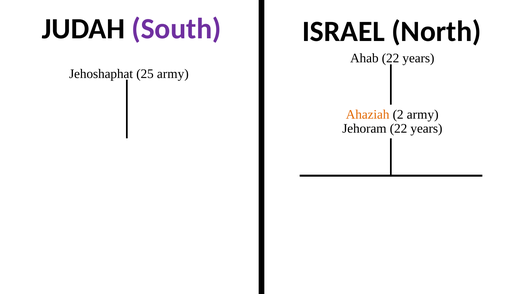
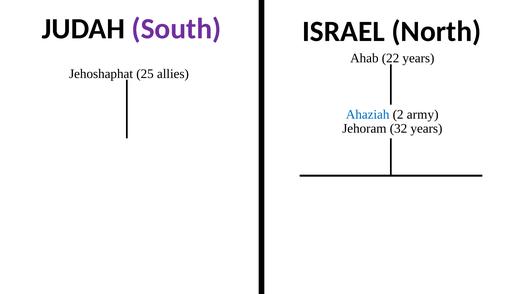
25 army: army -> allies (173, 74)
Ahaziah colour: orange -> blue (368, 115)
Jehoram 22: 22 -> 32 (399, 129)
